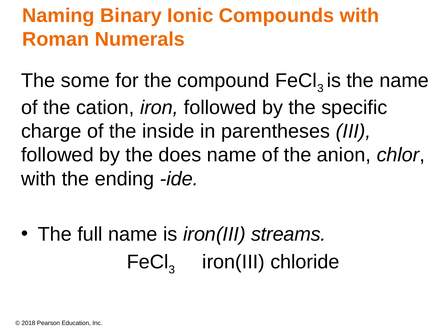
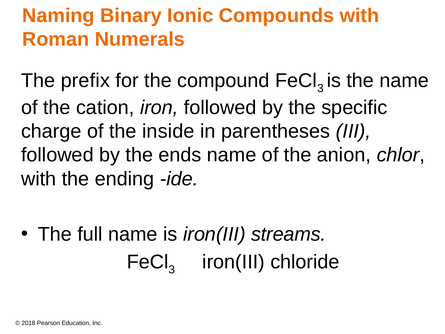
some: some -> prefix (85, 80)
does: does -> ends (180, 155)
